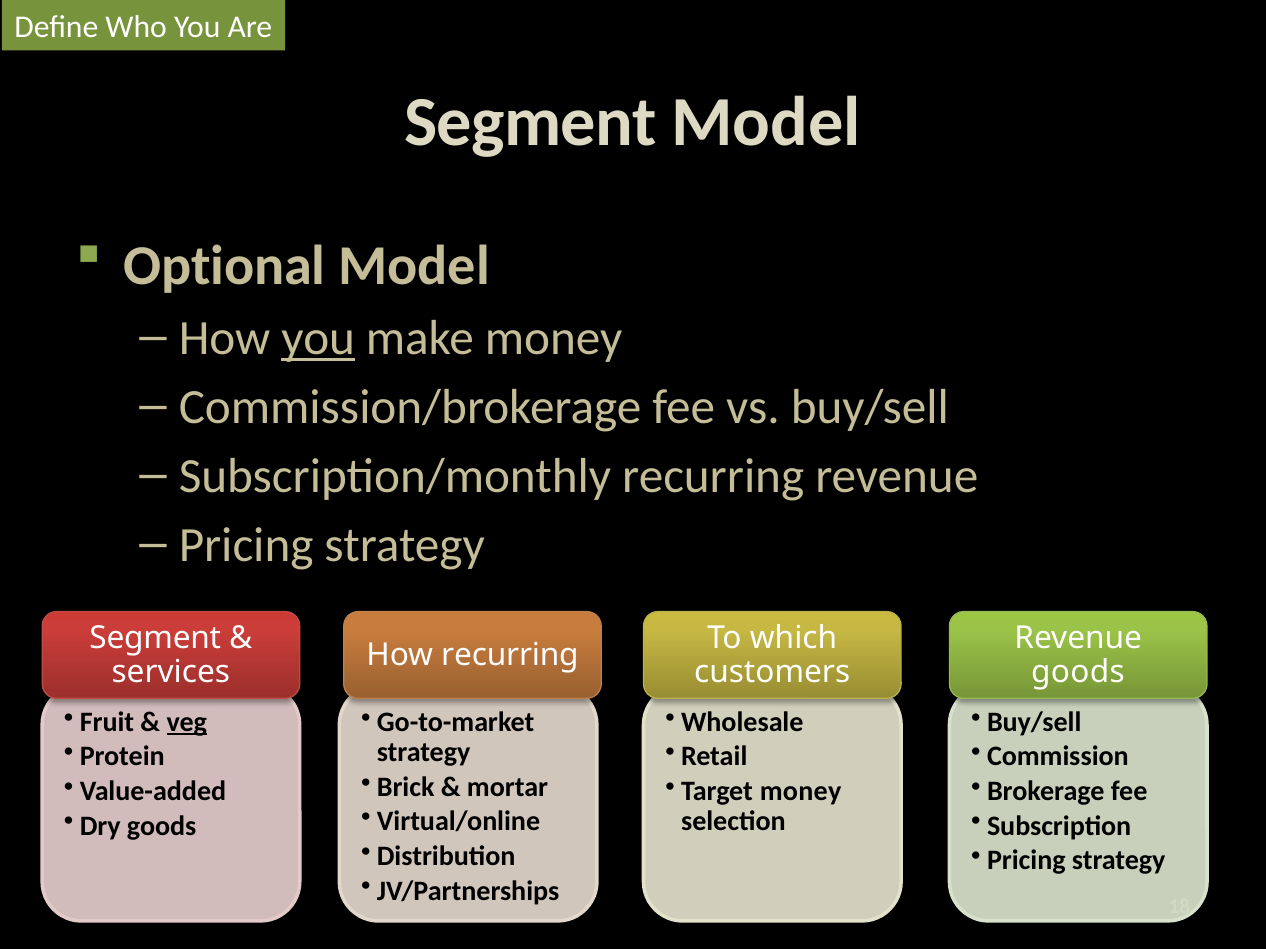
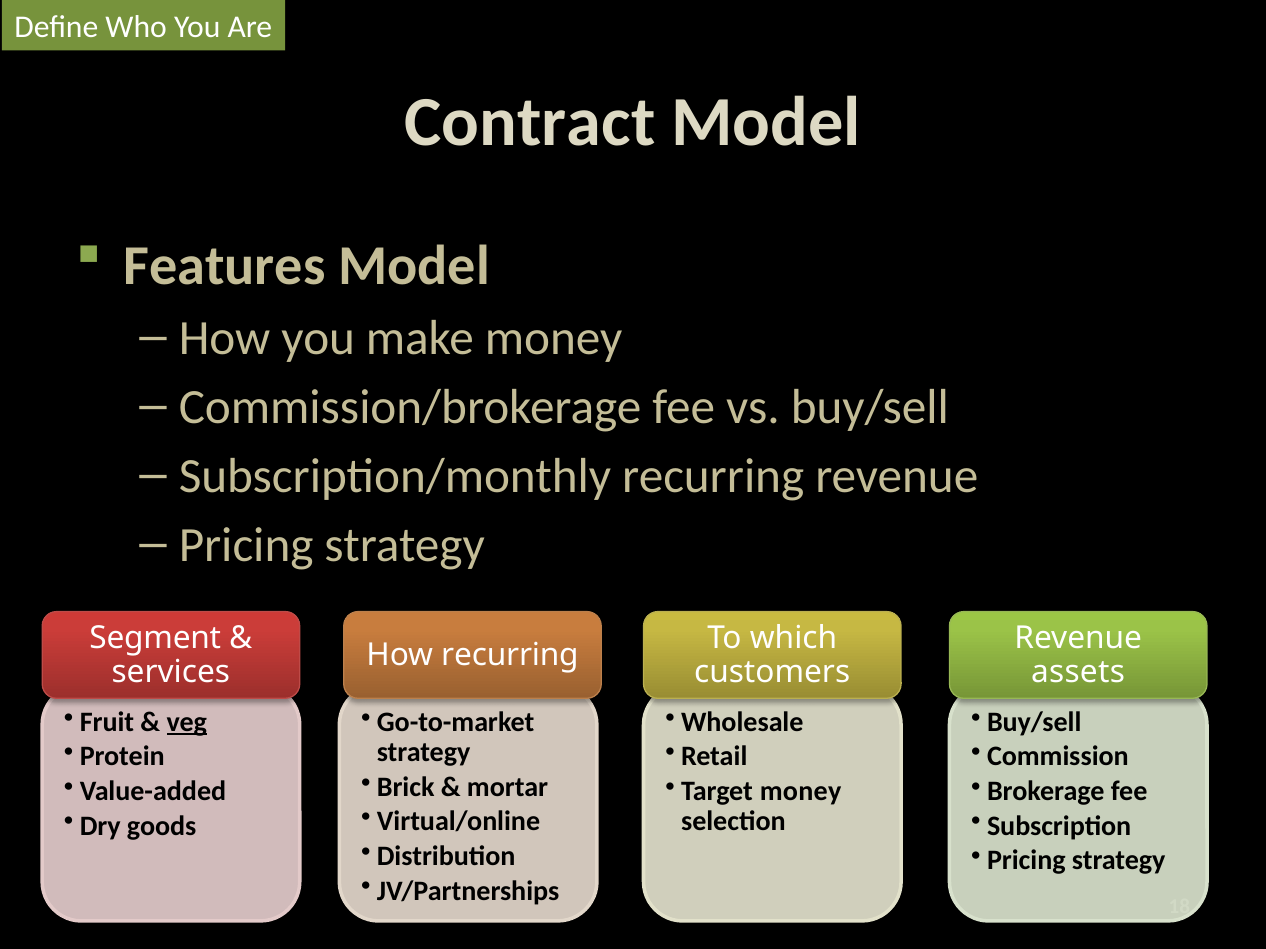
Segment: Segment -> Contract (530, 122)
Optional: Optional -> Features (224, 266)
you underline: present -> none (318, 338)
goods: goods -> assets (1078, 672)
